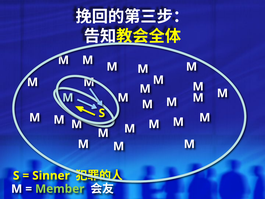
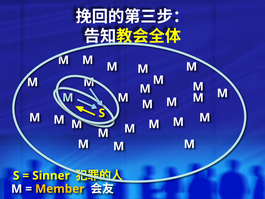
Member colour: light green -> yellow (60, 189)
